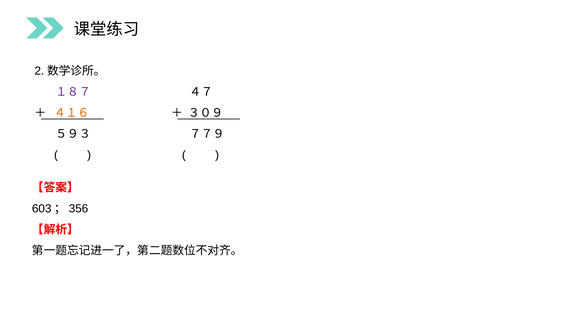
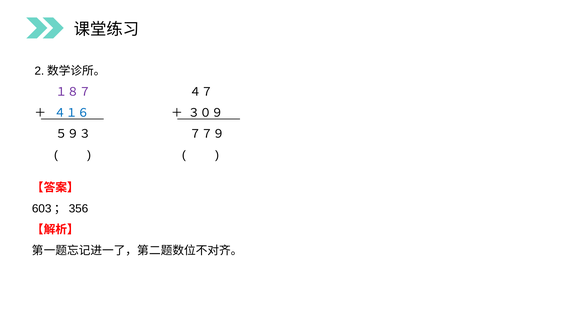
４１６ colour: orange -> blue (72, 113)
